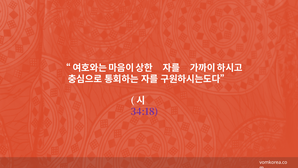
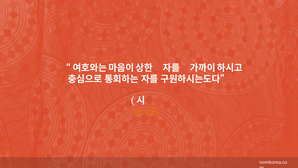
34:18 colour: purple -> orange (144, 112)
